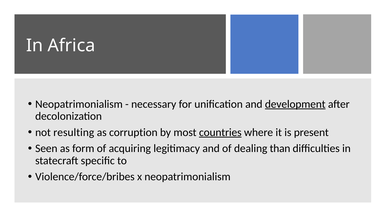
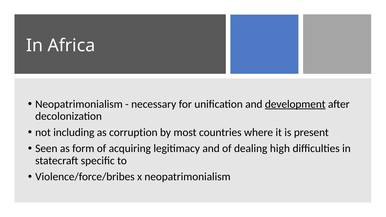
resulting: resulting -> including (74, 132)
countries underline: present -> none (220, 132)
than: than -> high (280, 149)
